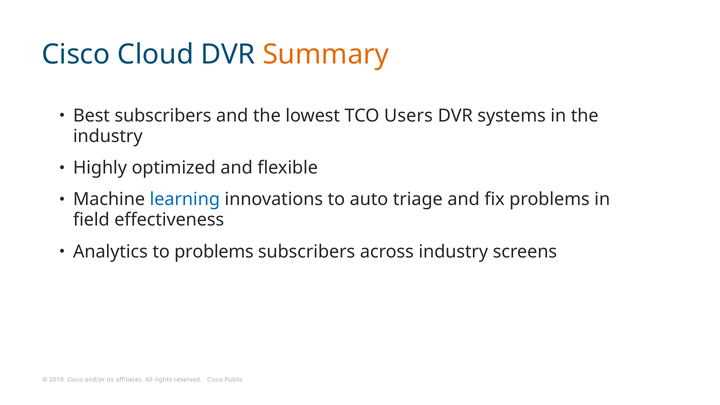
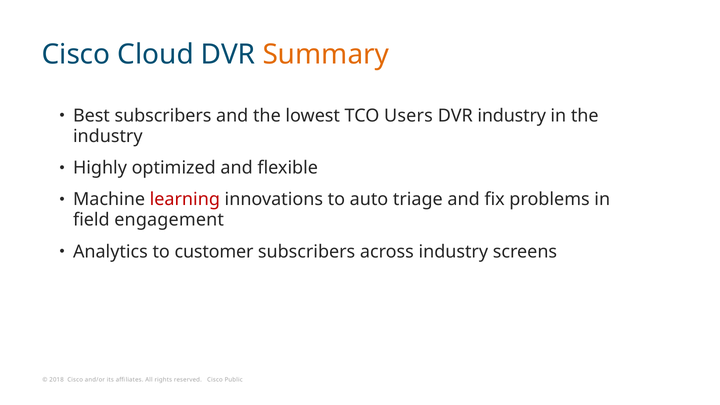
DVR systems: systems -> industry (512, 116)
learning colour: blue -> red (185, 199)
effectiveness: effectiveness -> engagement (169, 220)
to problems: problems -> customer (214, 252)
